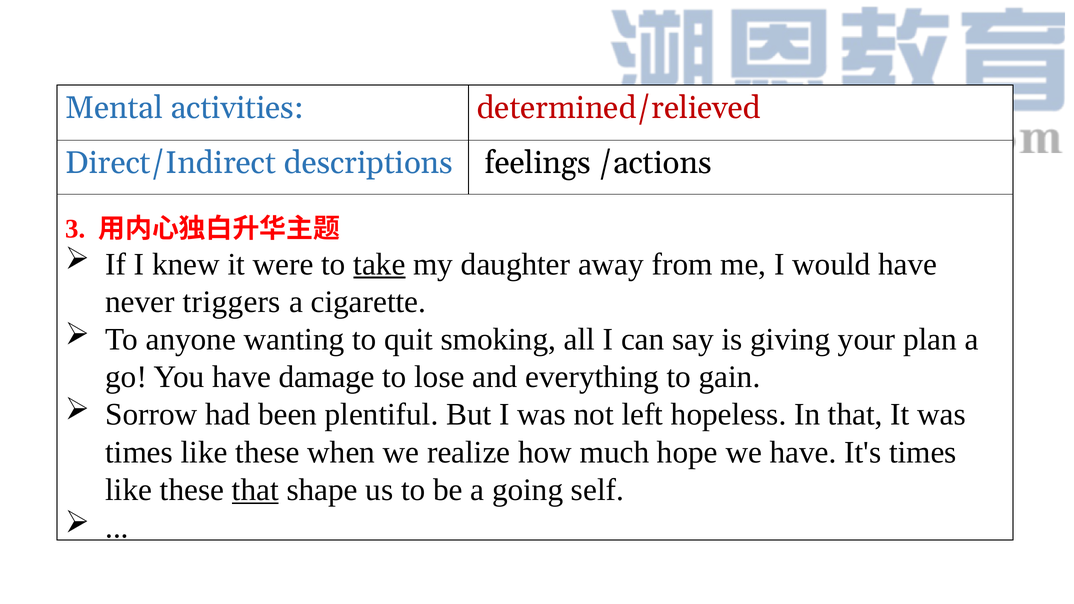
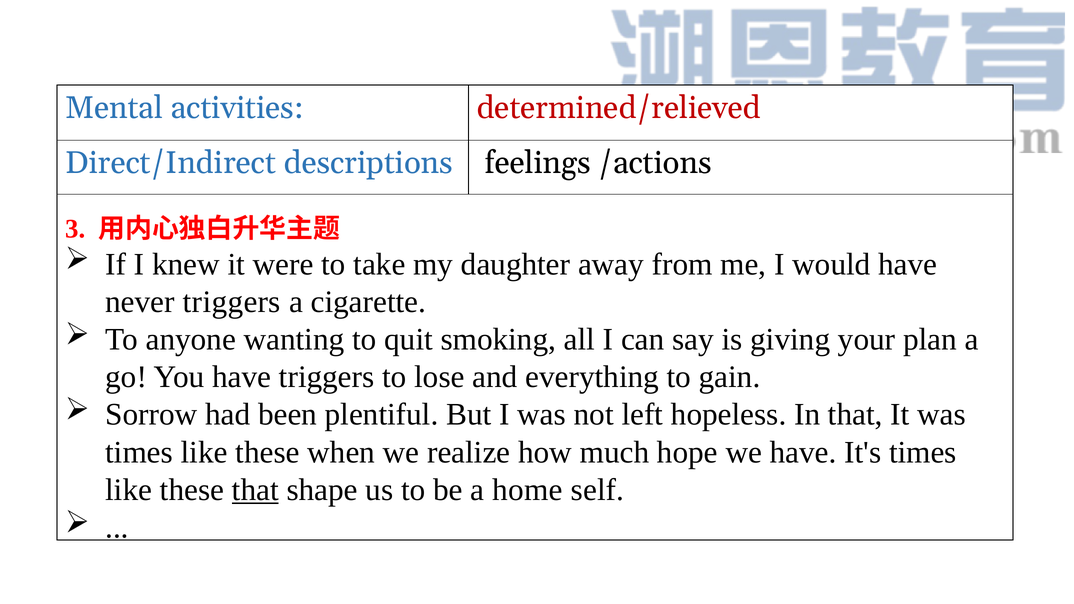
take underline: present -> none (379, 264)
have damage: damage -> triggers (327, 377)
going: going -> home (527, 490)
